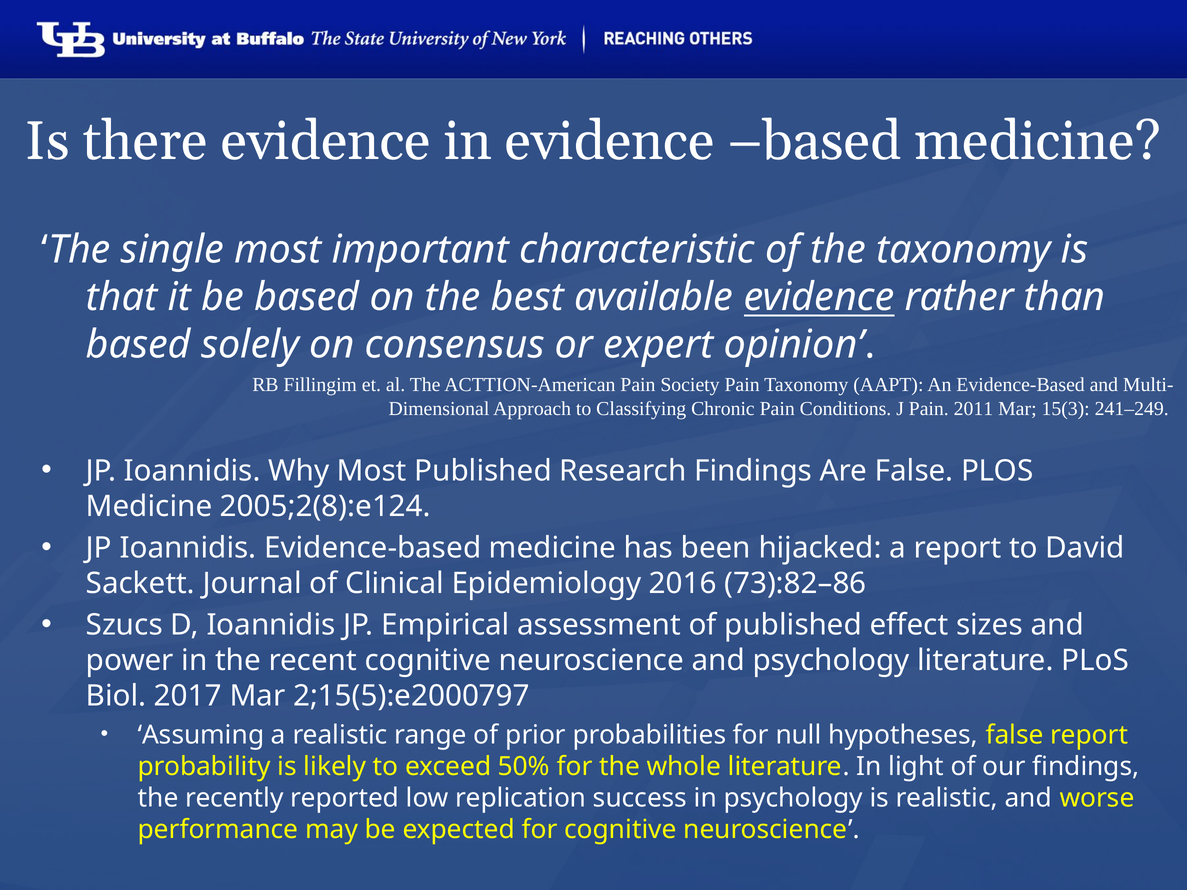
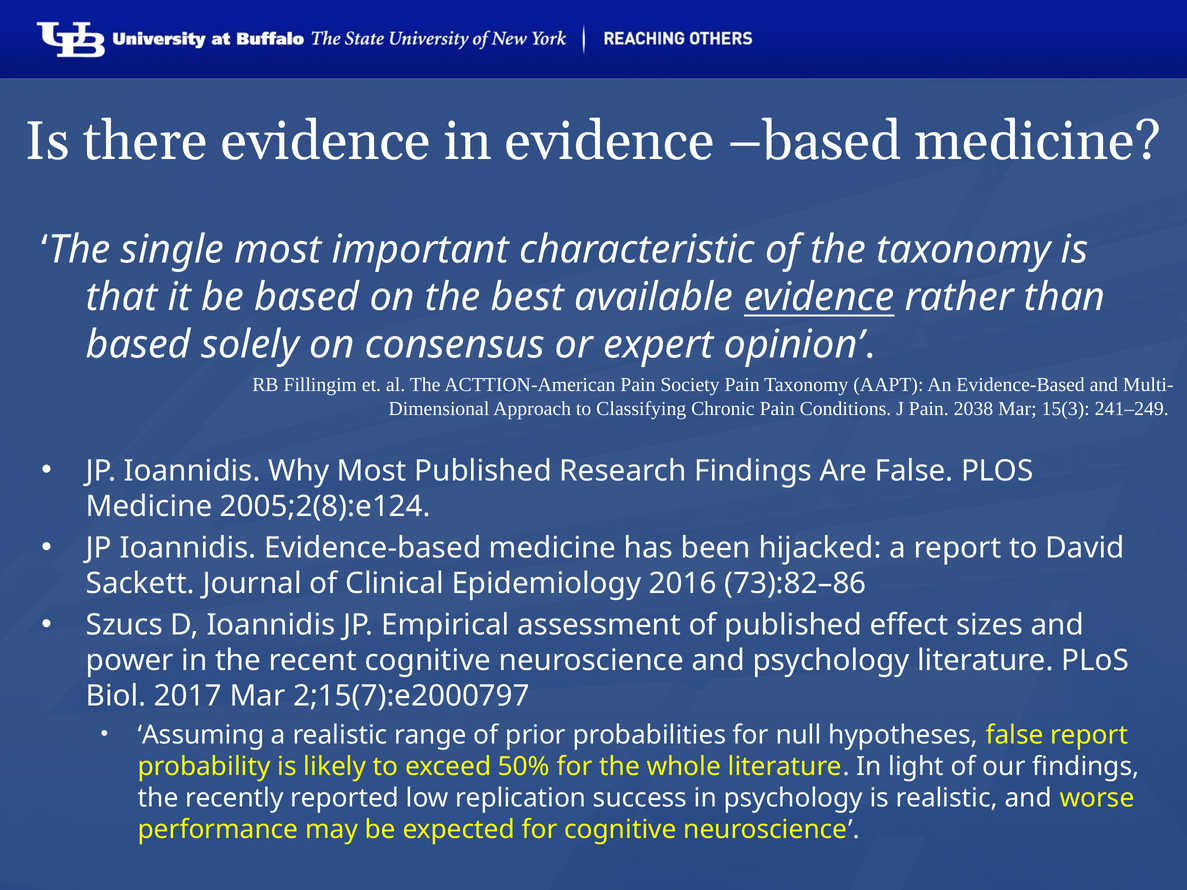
2011: 2011 -> 2038 (973, 409)
2;15(5):e2000797: 2;15(5):e2000797 -> 2;15(7):e2000797 (411, 696)
